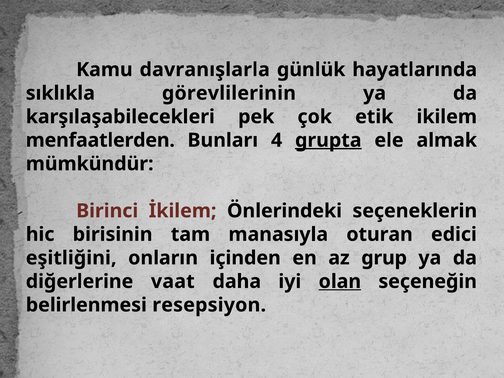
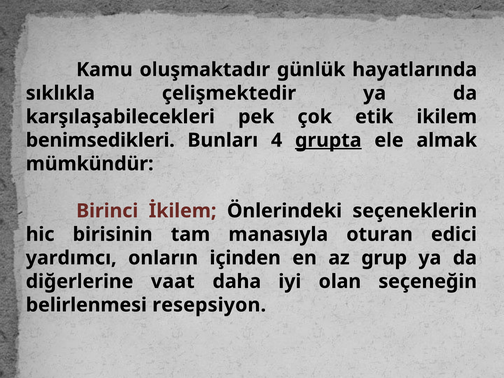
davranışlarla: davranışlarla -> oluşmaktadır (205, 70)
görevlilerinin: görevlilerinin -> çelişmektedir (229, 93)
menfaatlerden: menfaatlerden -> benimsedikleri (100, 140)
eşitliğini: eşitliğini -> yardımcı (71, 258)
olan underline: present -> none (340, 281)
